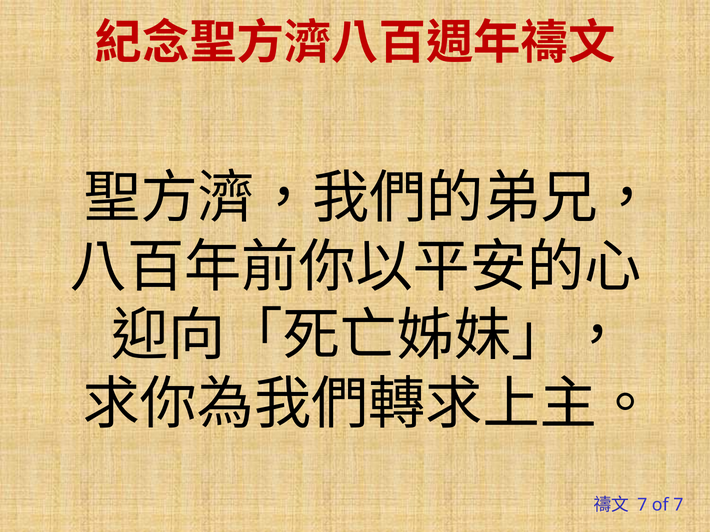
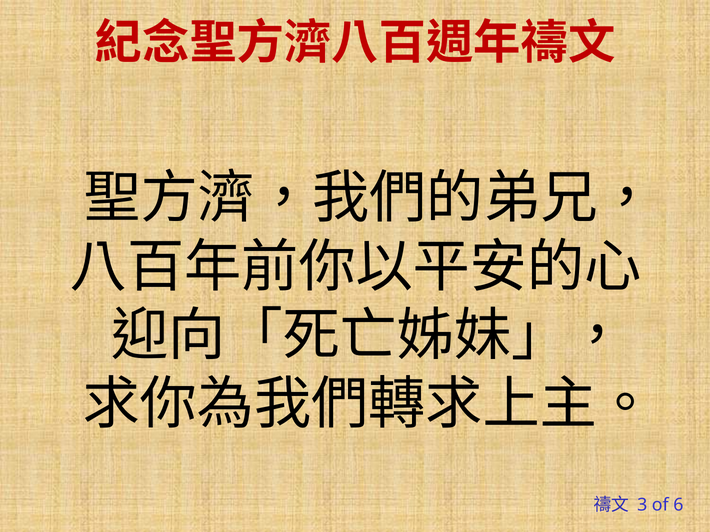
7: 7 -> 3 (642, 505)
of 7: 7 -> 6 (678, 505)
